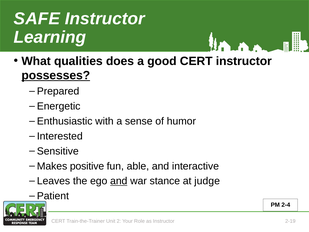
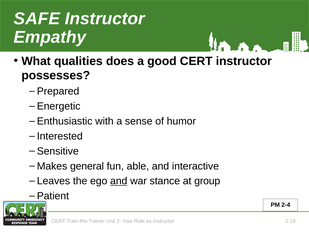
Learning: Learning -> Empathy (50, 37)
possesses underline: present -> none (56, 75)
positive: positive -> general (87, 166)
judge: judge -> group (207, 181)
